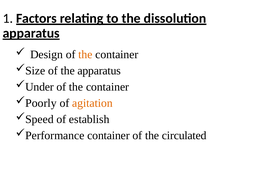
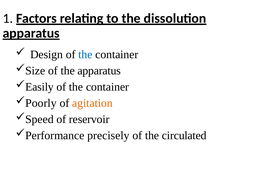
the colour: orange -> blue (85, 55)
Under: Under -> Easily (40, 87)
establish: establish -> reservoir (89, 119)
Performance container: container -> precisely (108, 136)
